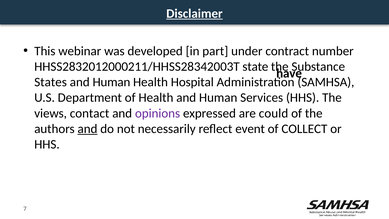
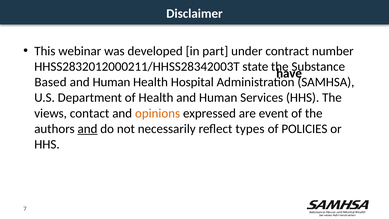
Disclaimer underline: present -> none (194, 14)
States: States -> Based (51, 82)
opinions colour: purple -> orange (158, 113)
could: could -> event (274, 113)
event: event -> types (250, 129)
COLLECT: COLLECT -> POLICIES (304, 129)
